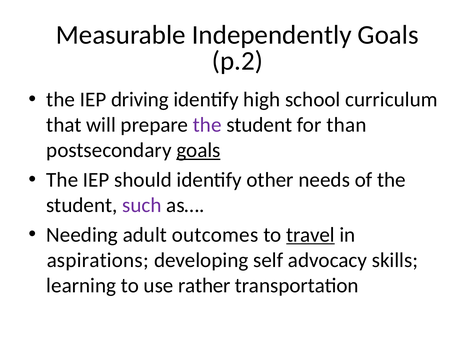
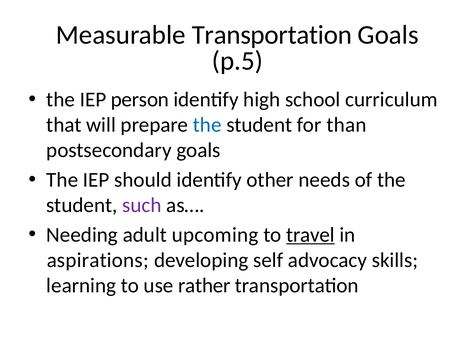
Measurable Independently: Independently -> Transportation (272, 35)
p.2: p.2 -> p.5 (237, 61)
driving: driving -> person (140, 100)
the colour: purple -> blue (207, 125)
goals underline: present -> none (198, 150)
outcomes: outcomes -> upcoming (215, 235)
